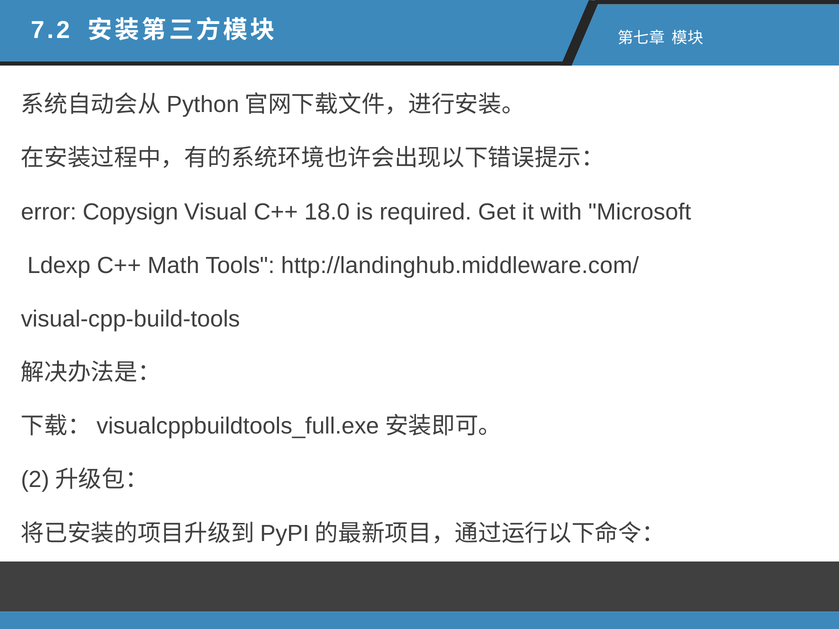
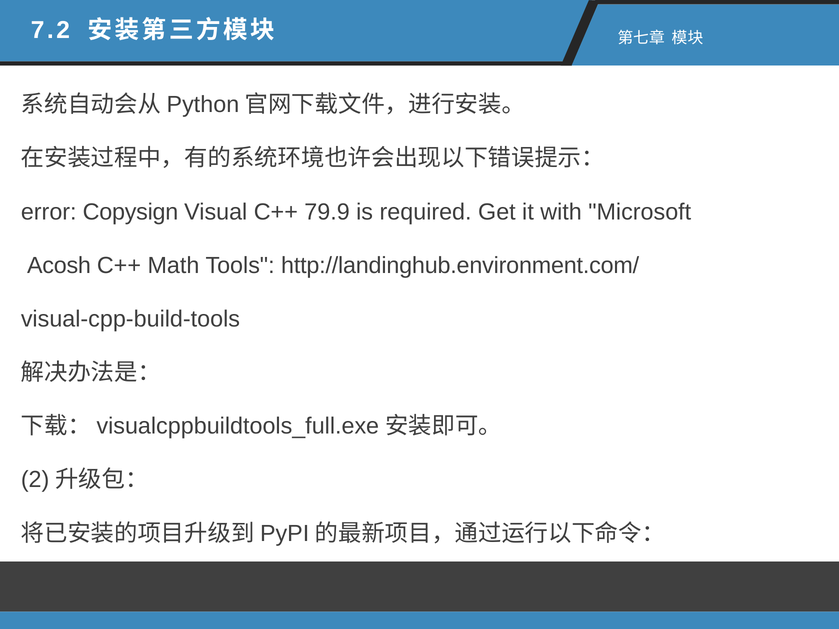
18.0: 18.0 -> 79.9 (327, 212)
Ldexp: Ldexp -> Acosh (59, 266)
http://landinghub.middleware.com/: http://landinghub.middleware.com/ -> http://landinghub.environment.com/ (460, 266)
